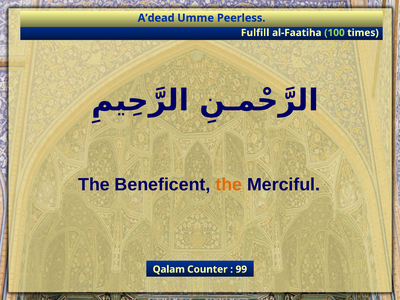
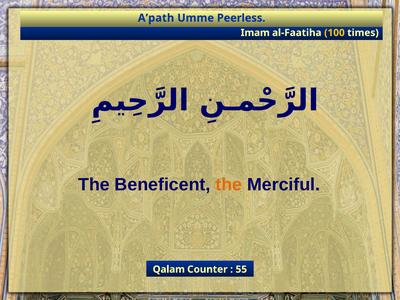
A’dead: A’dead -> A’path (156, 18)
Fulfill: Fulfill -> Imam (255, 33)
100 colour: light green -> yellow (334, 33)
99: 99 -> 55 (241, 269)
